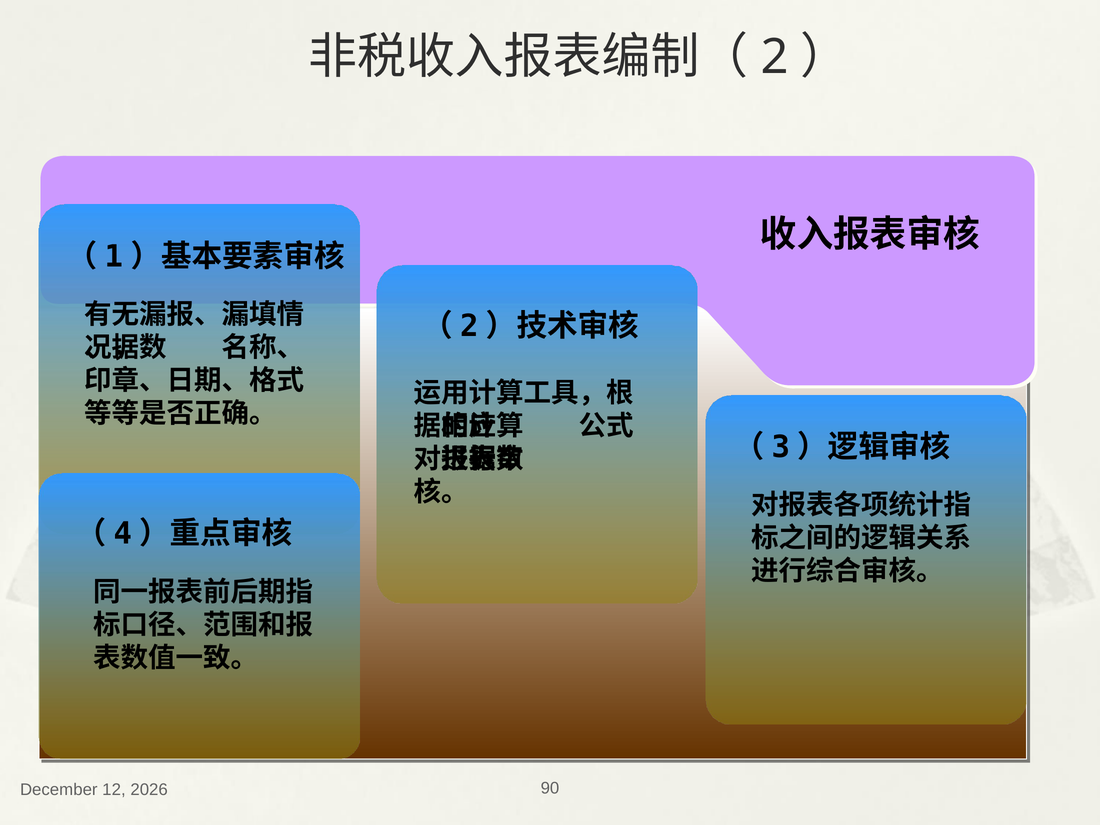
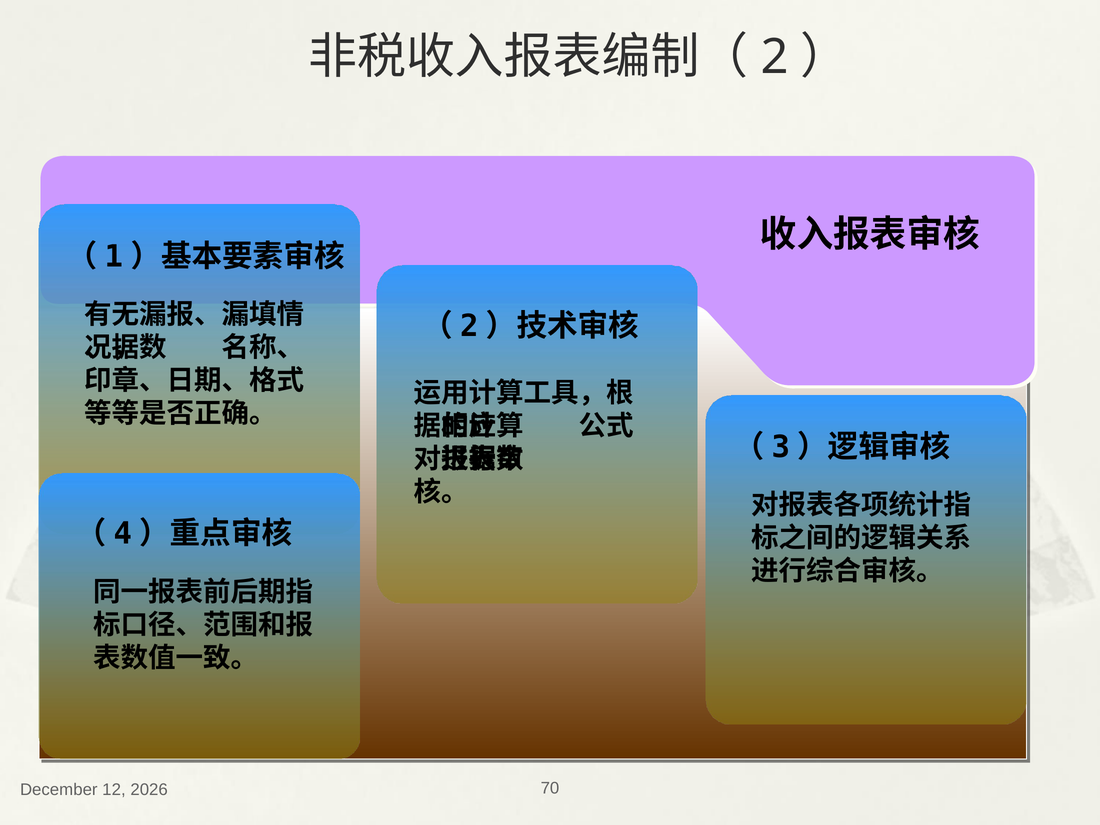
90: 90 -> 70 (550, 788)
